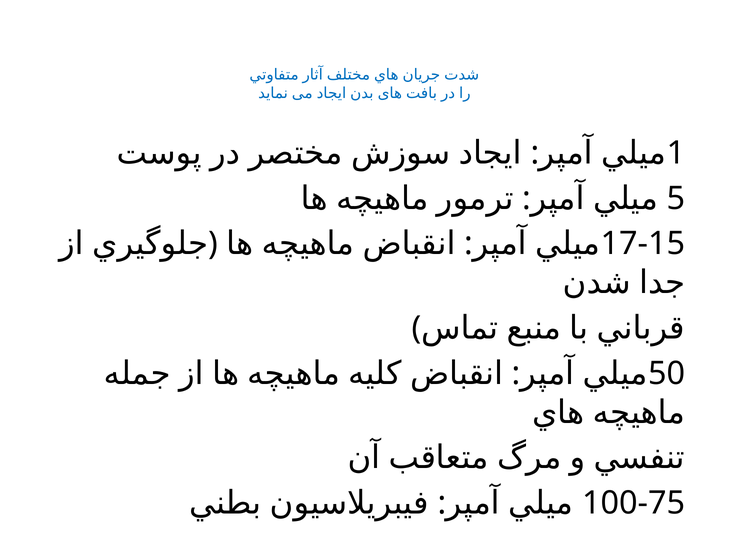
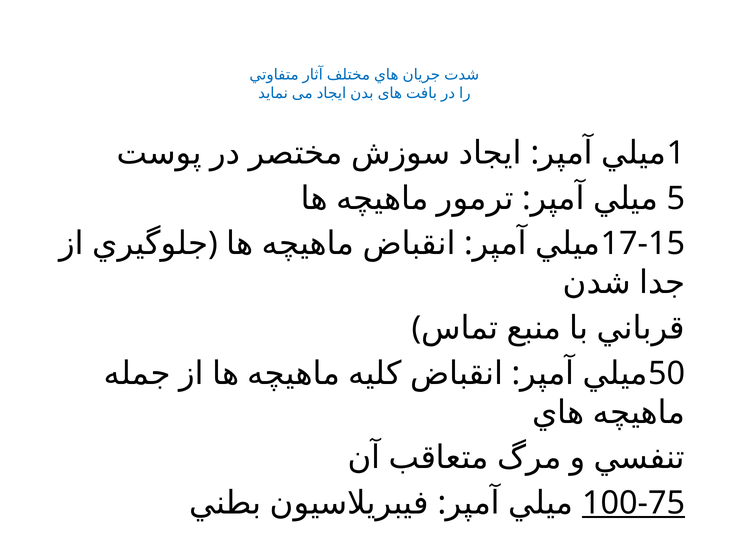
100-75 underline: none -> present (634, 503)
